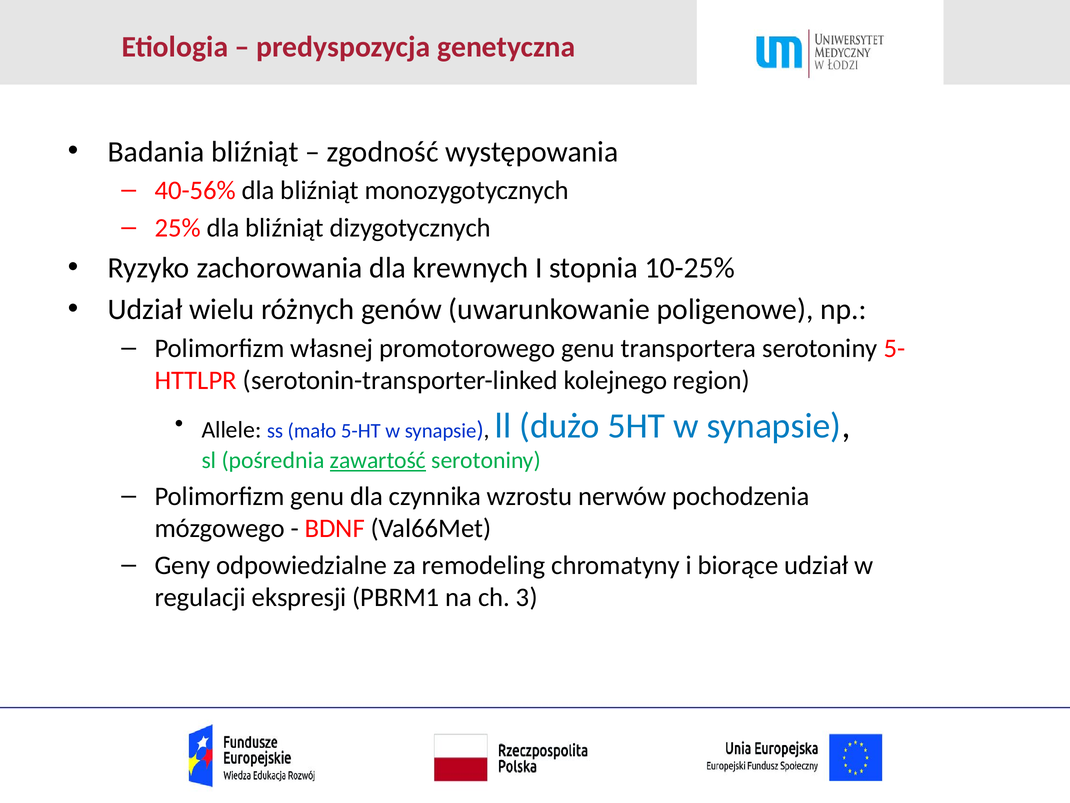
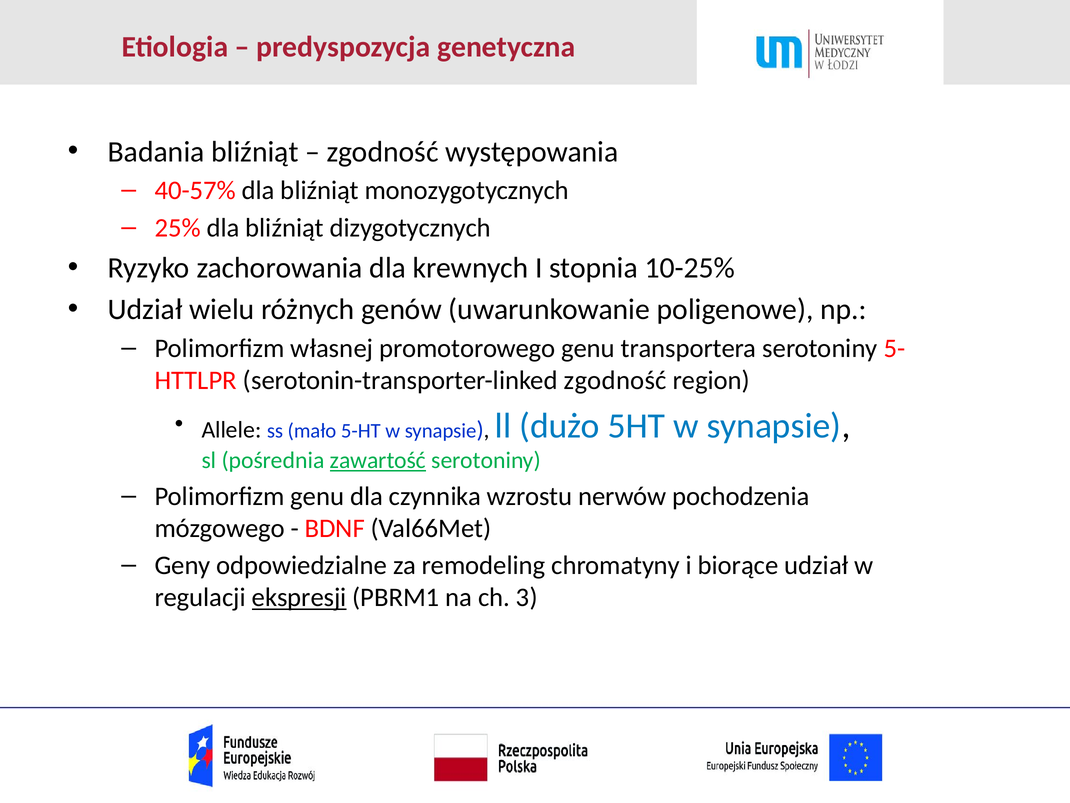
40-56%: 40-56% -> 40-57% (195, 191)
serotonin-transporter-linked kolejnego: kolejnego -> zgodność (615, 380)
ekspresji underline: none -> present (299, 597)
